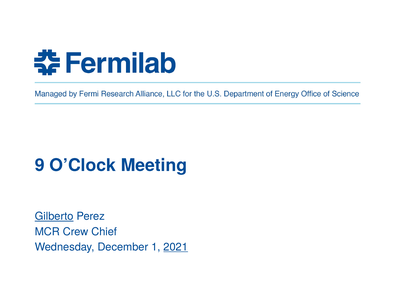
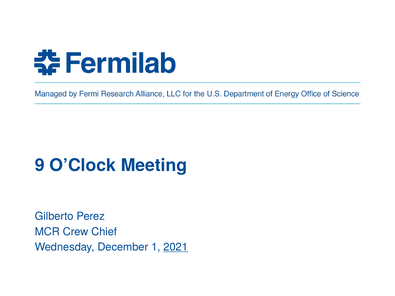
Gilberto underline: present -> none (54, 217)
